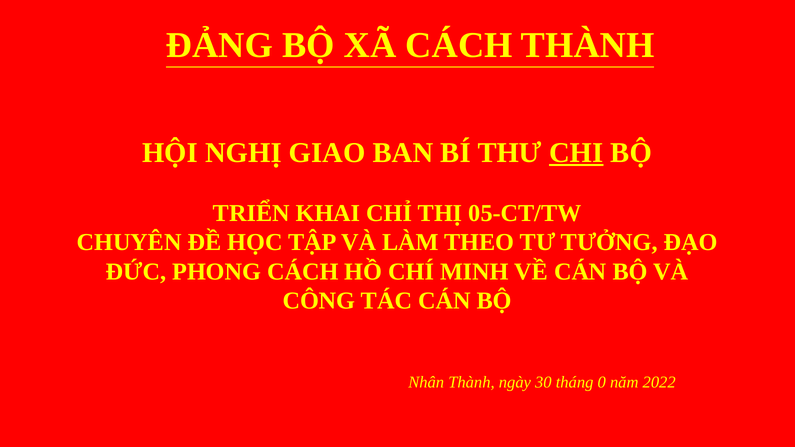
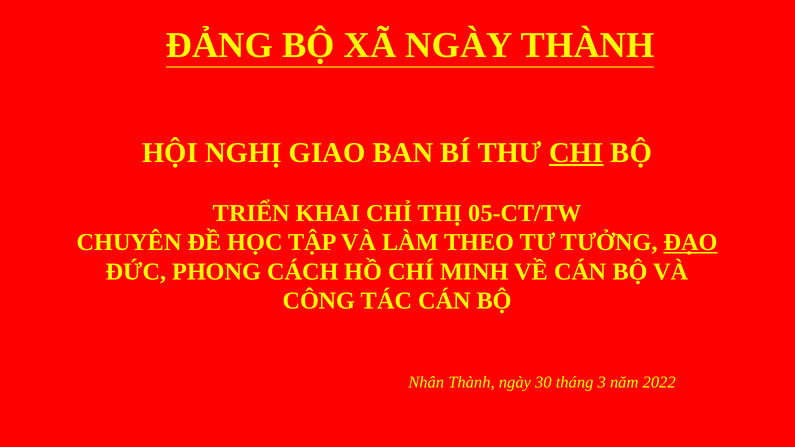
XÃ CÁCH: CÁCH -> NGÀY (459, 45)
ĐẠO underline: none -> present (691, 243)
0: 0 -> 3 (602, 383)
